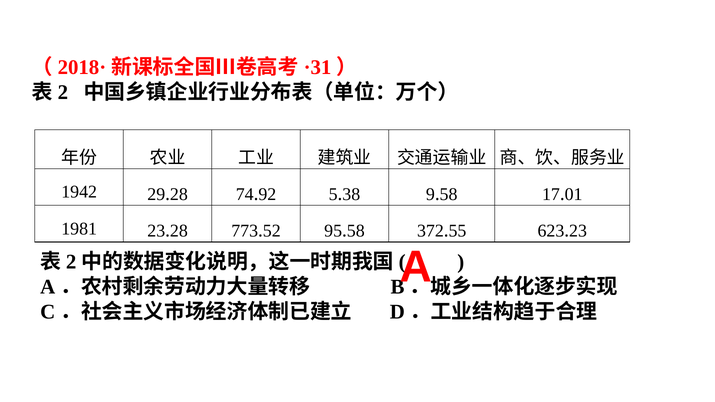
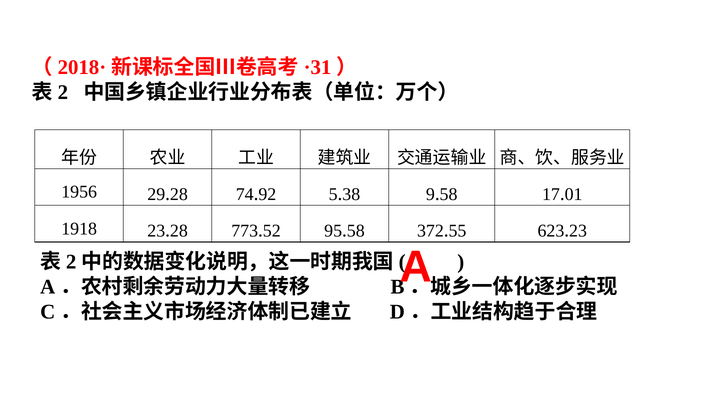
1942: 1942 -> 1956 (79, 192)
1981: 1981 -> 1918 (79, 229)
